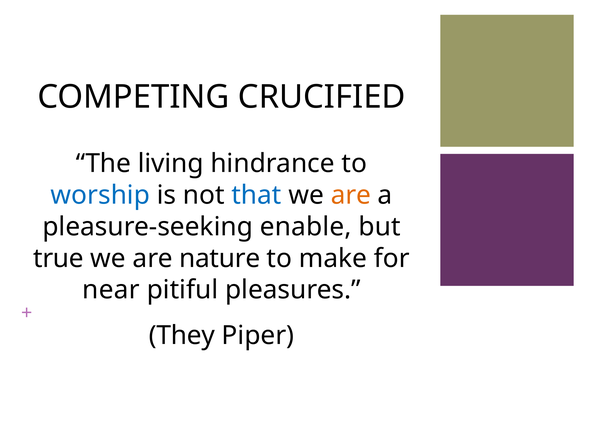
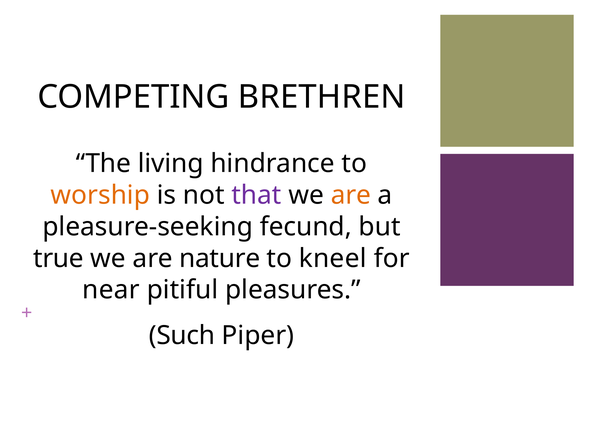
CRUCIFIED: CRUCIFIED -> BRETHREN (322, 97)
worship colour: blue -> orange (100, 195)
that colour: blue -> purple (256, 195)
enable: enable -> fecund (306, 227)
make: make -> kneel (333, 258)
They: They -> Such (182, 335)
